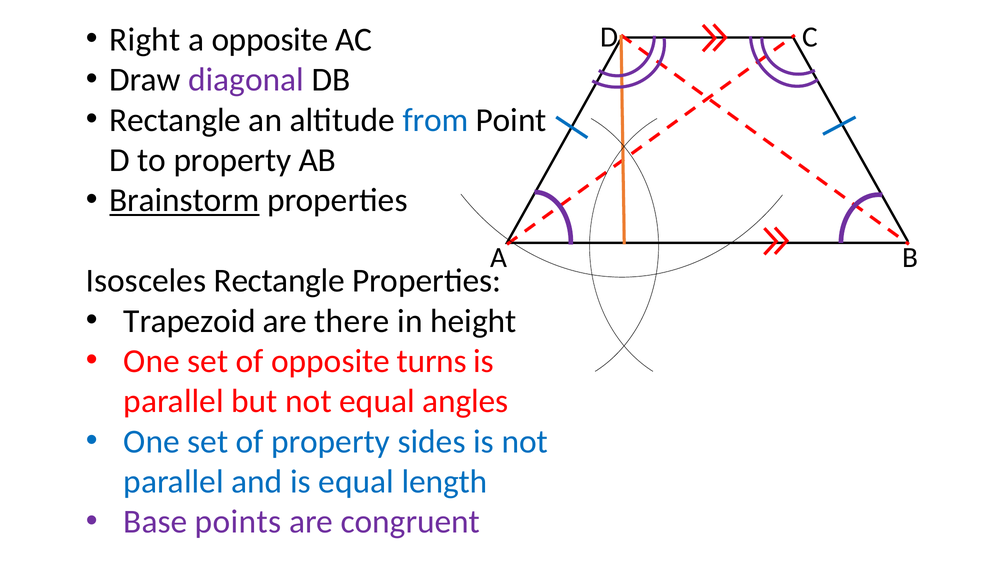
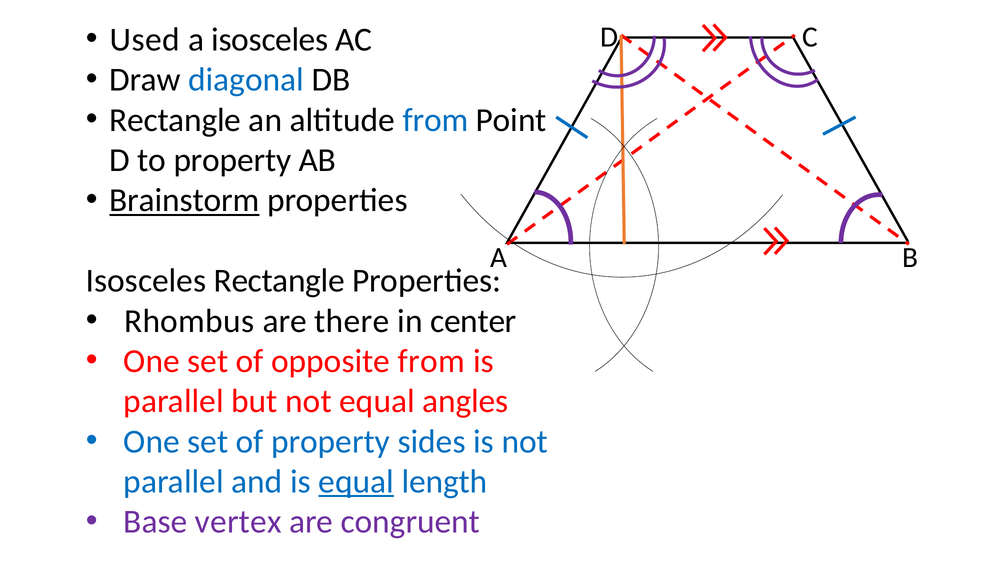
Right: Right -> Used (145, 40)
a opposite: opposite -> isosceles (270, 40)
diagonal colour: purple -> blue (246, 80)
Trapezoid: Trapezoid -> Rhombus (189, 321)
height: height -> center (473, 321)
opposite turns: turns -> from (431, 361)
equal underline: none -> present (356, 482)
points: points -> vertex (238, 522)
